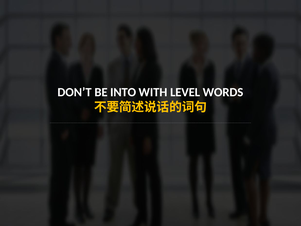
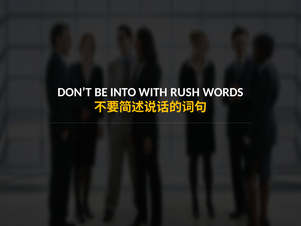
LEVEL: LEVEL -> RUSH (185, 92)
